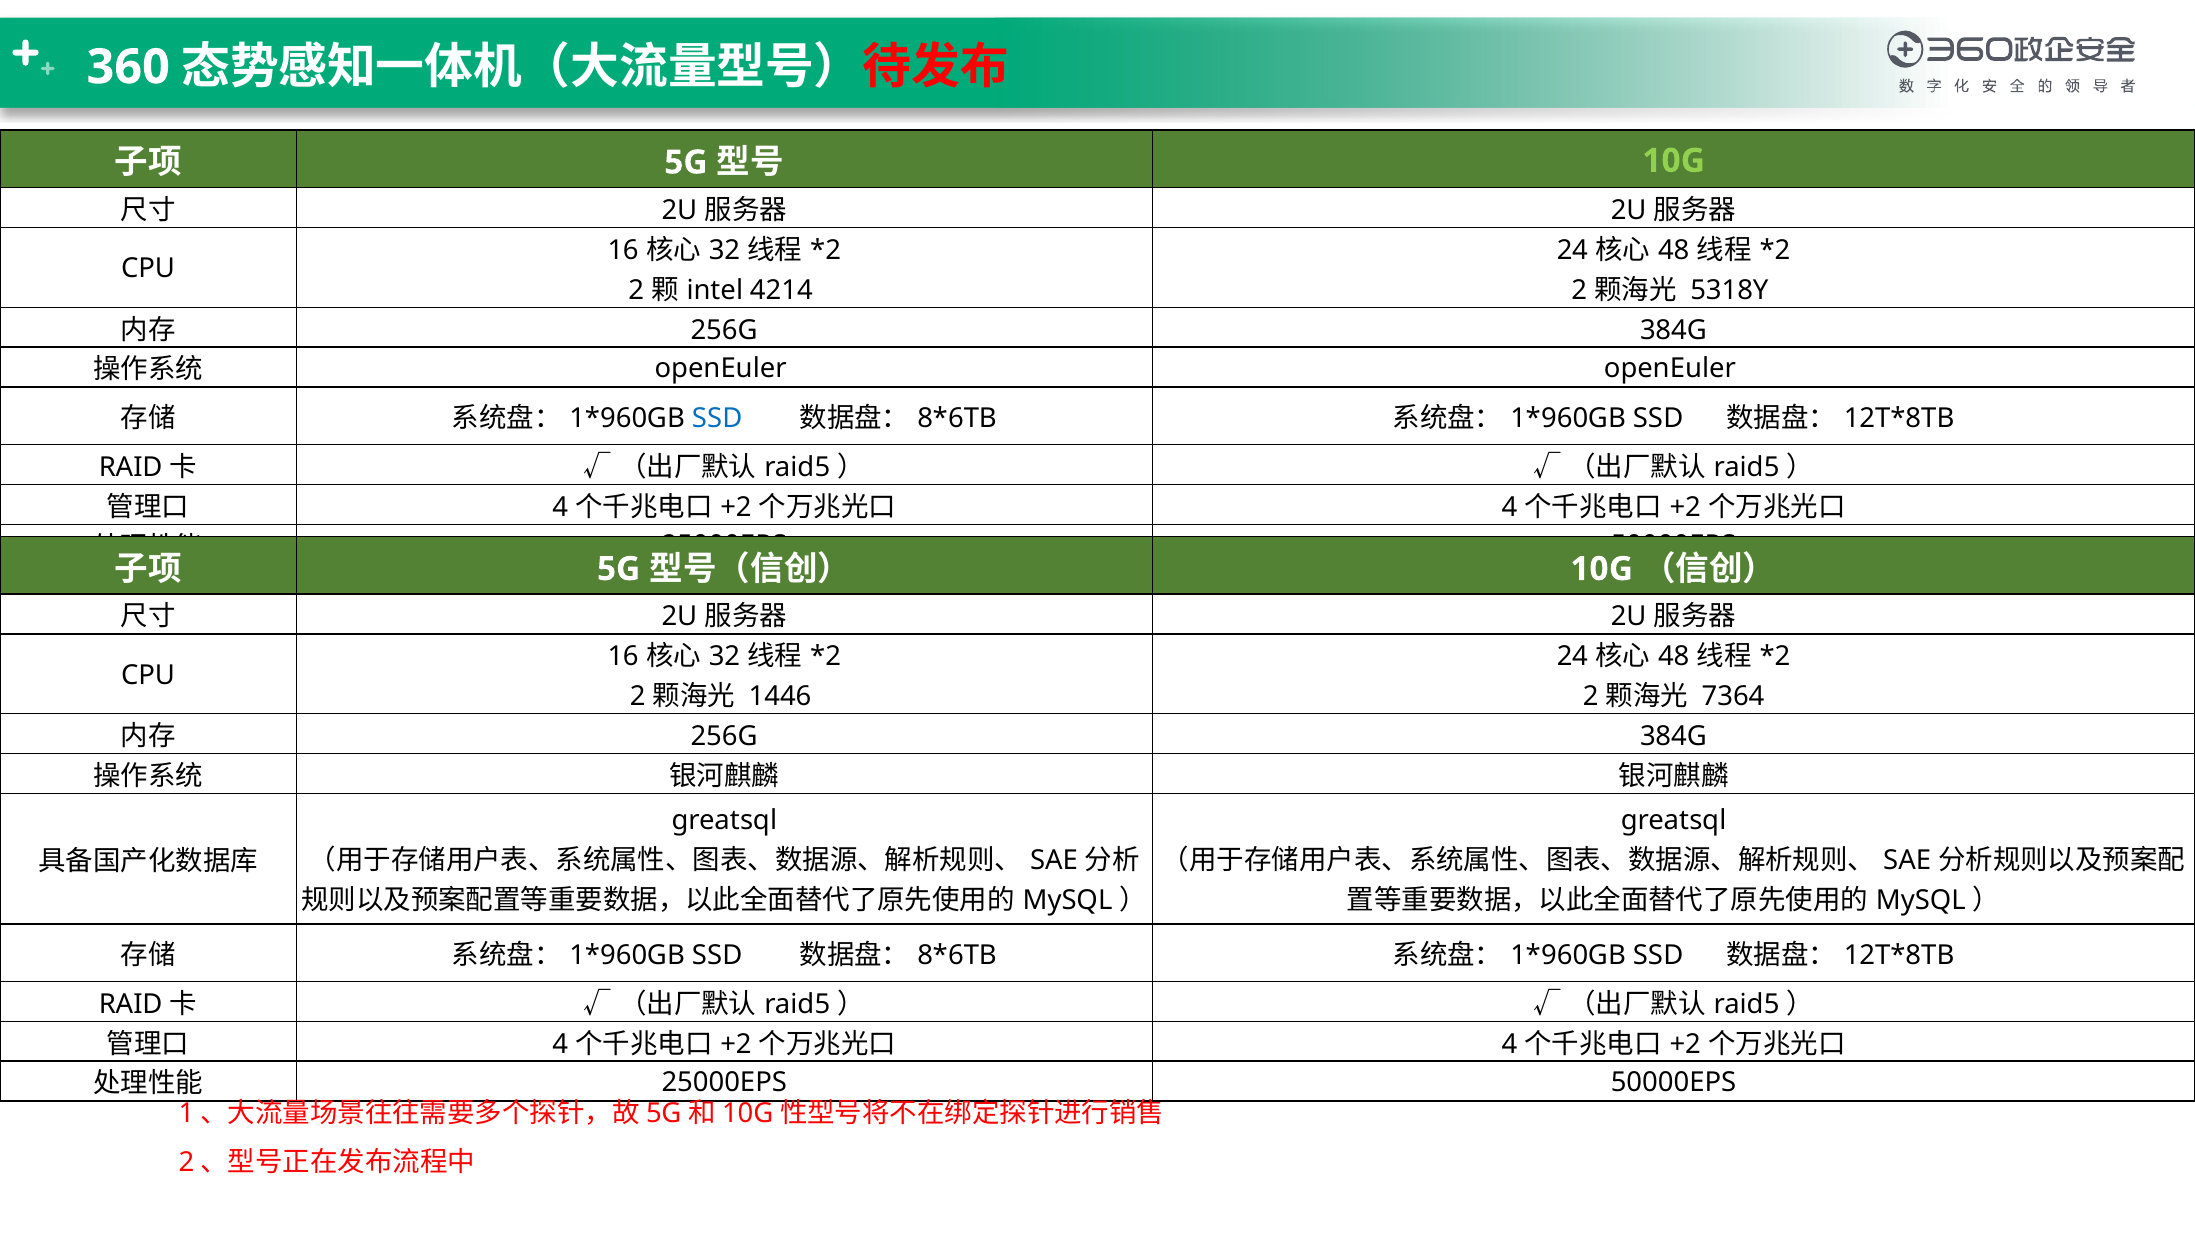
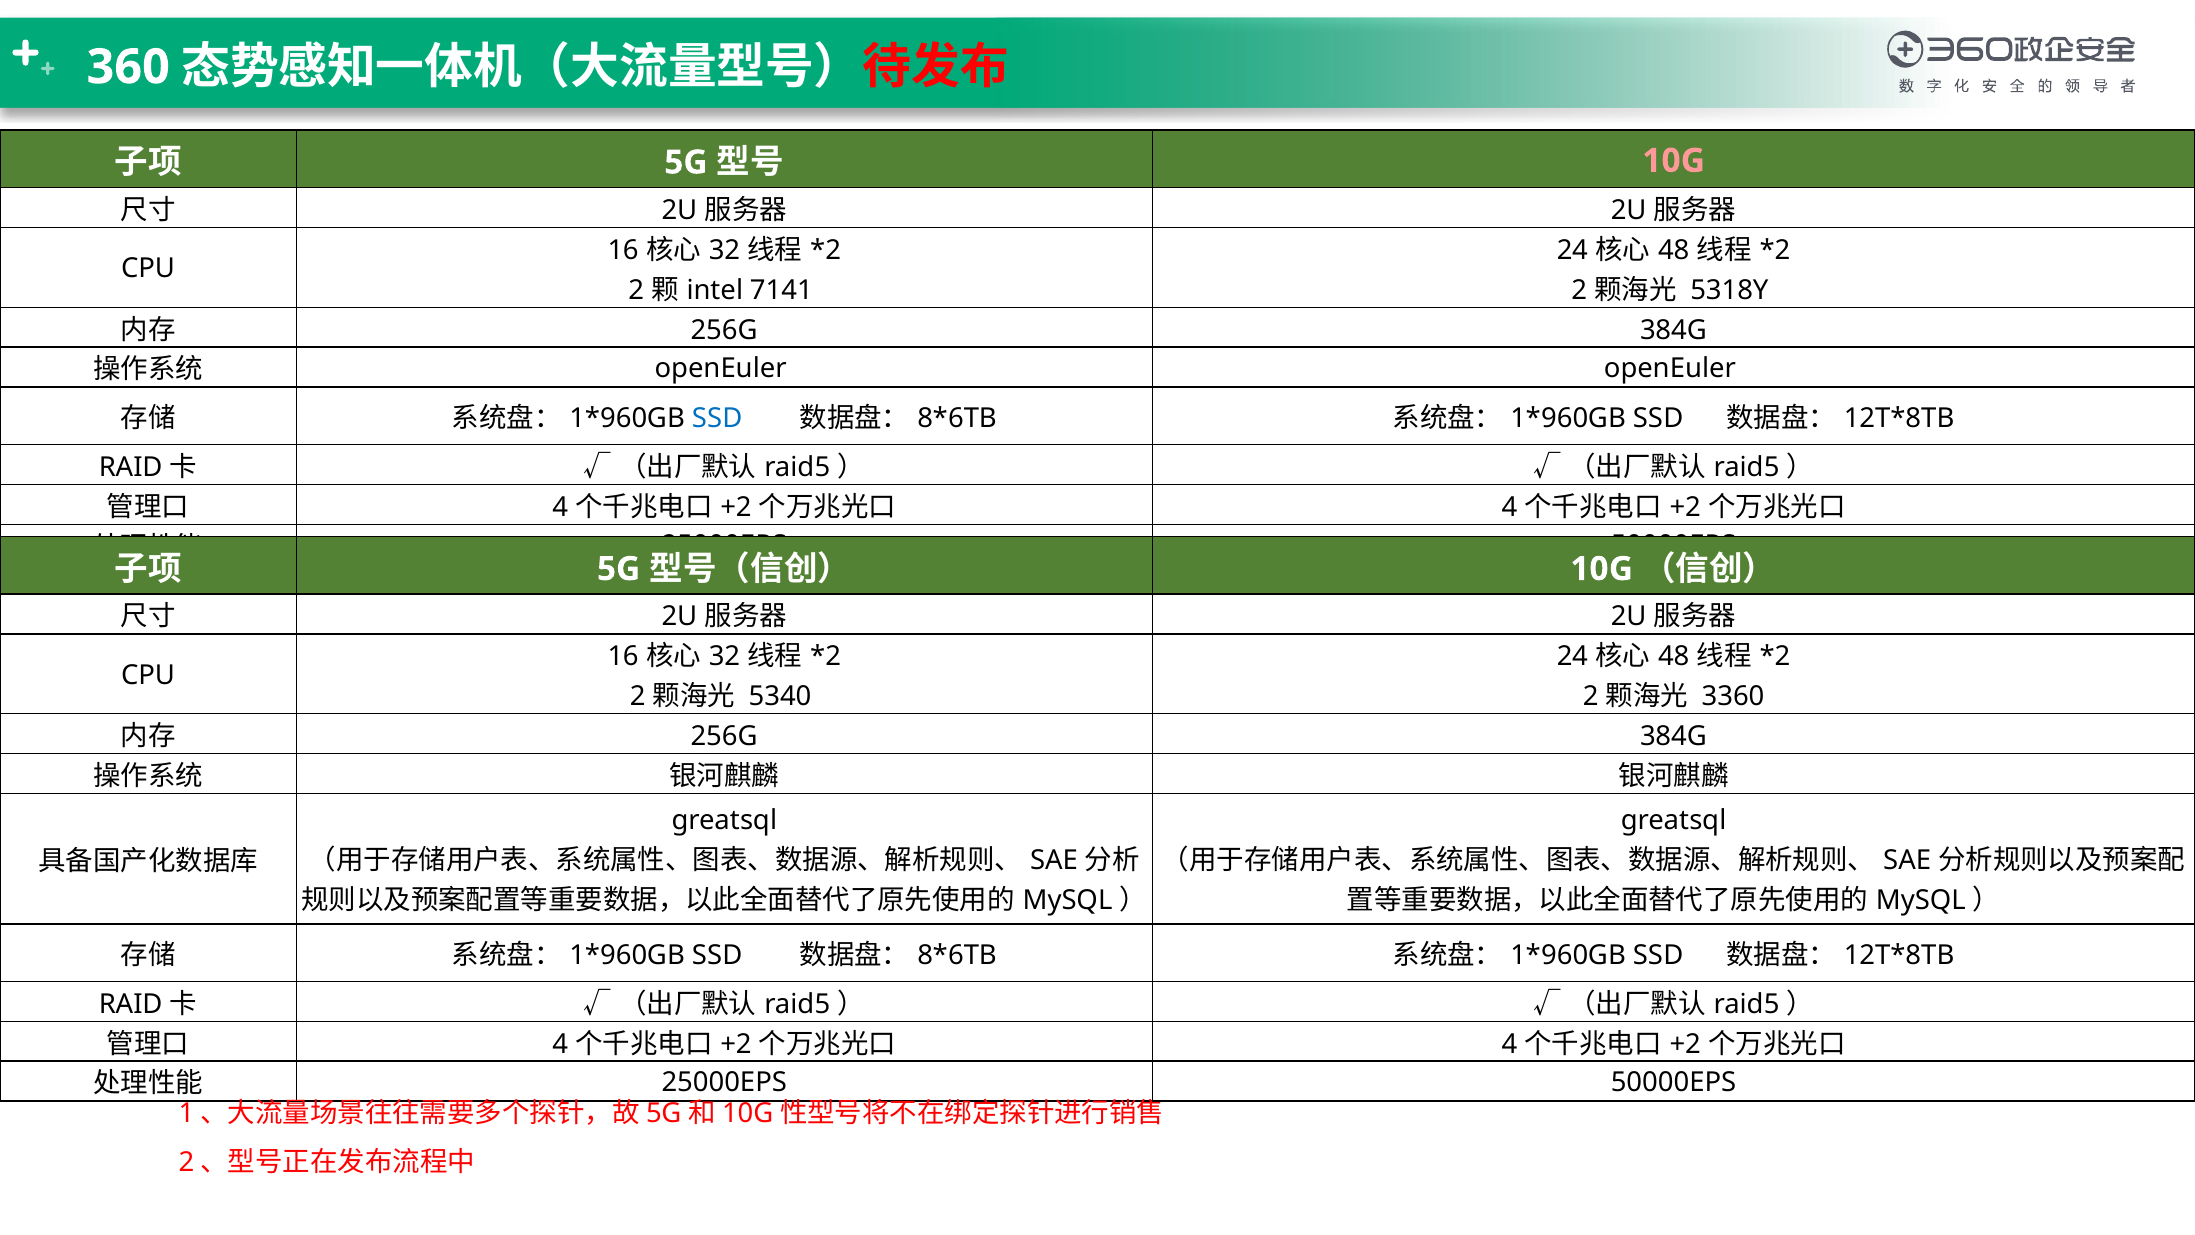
10G colour: light green -> pink (1674, 161)
4214: 4214 -> 7141 (781, 290)
1446: 1446 -> 5340 (780, 697)
7364: 7364 -> 3360 (1733, 697)
